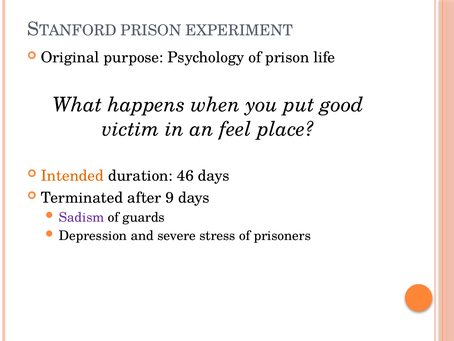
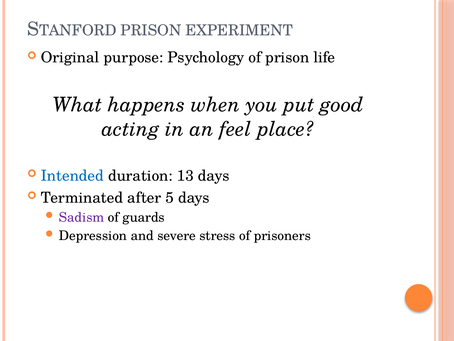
victim: victim -> acting (131, 129)
Intended colour: orange -> blue (72, 176)
46: 46 -> 13 (185, 176)
9: 9 -> 5 (170, 198)
